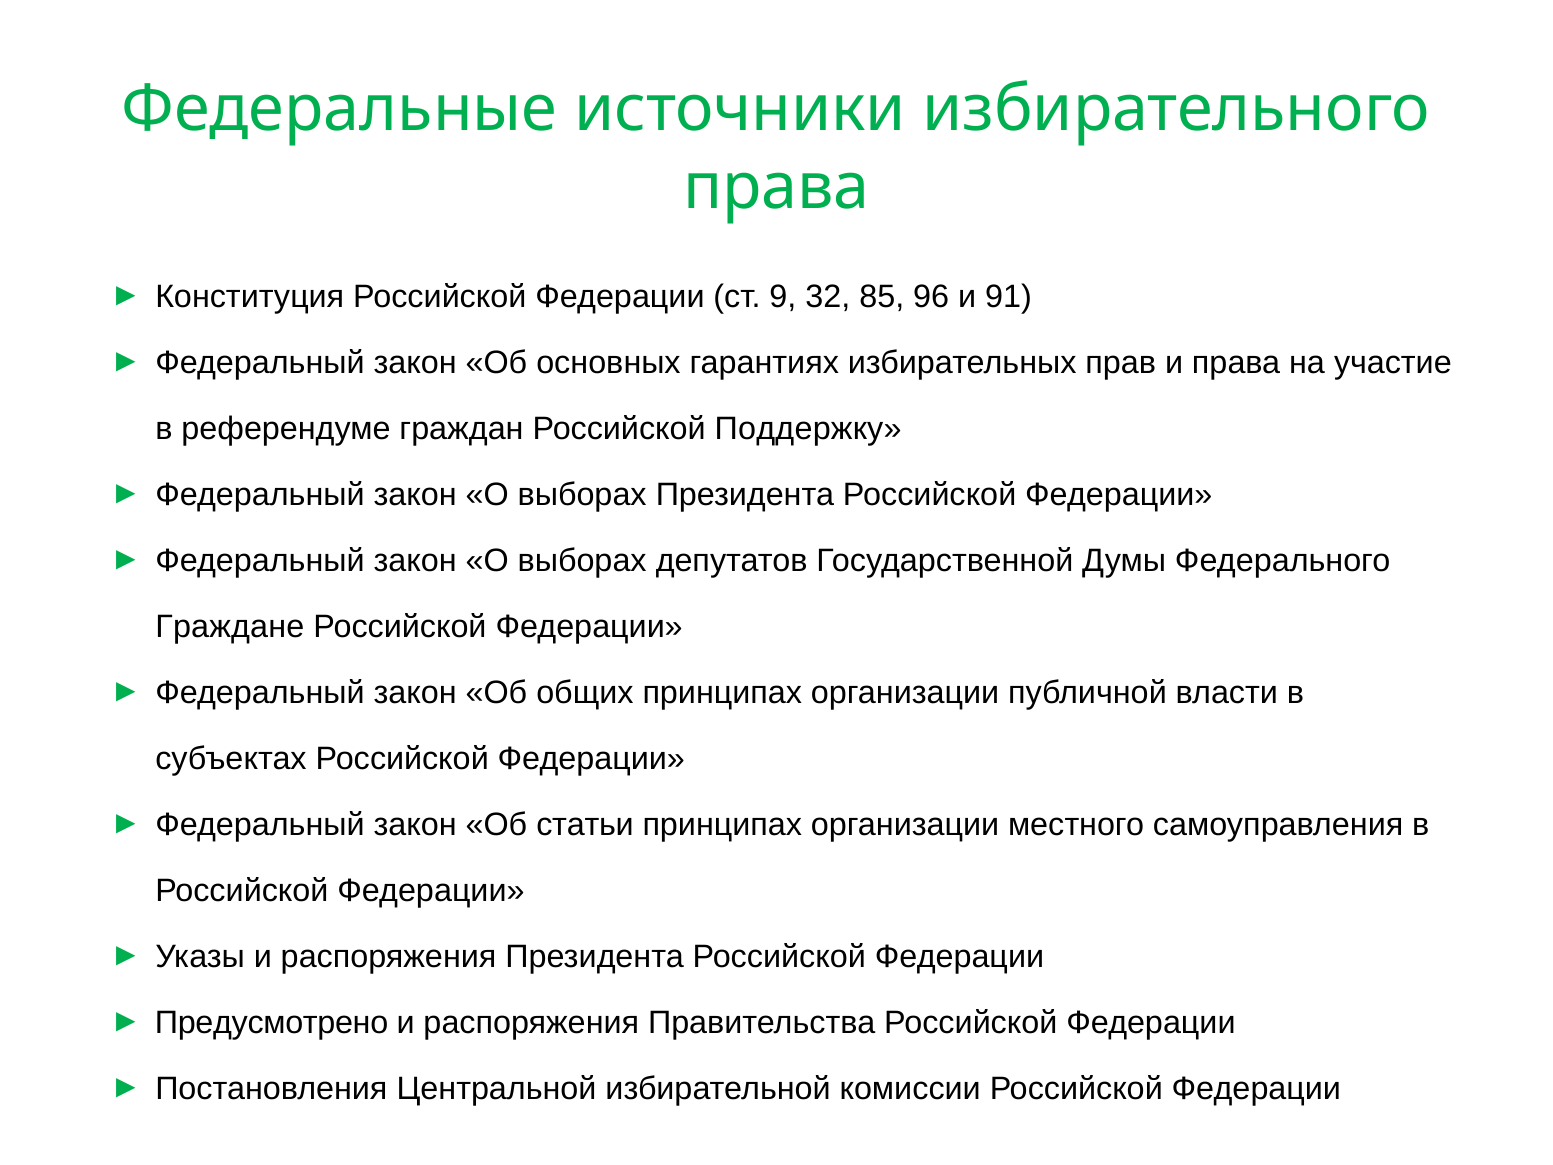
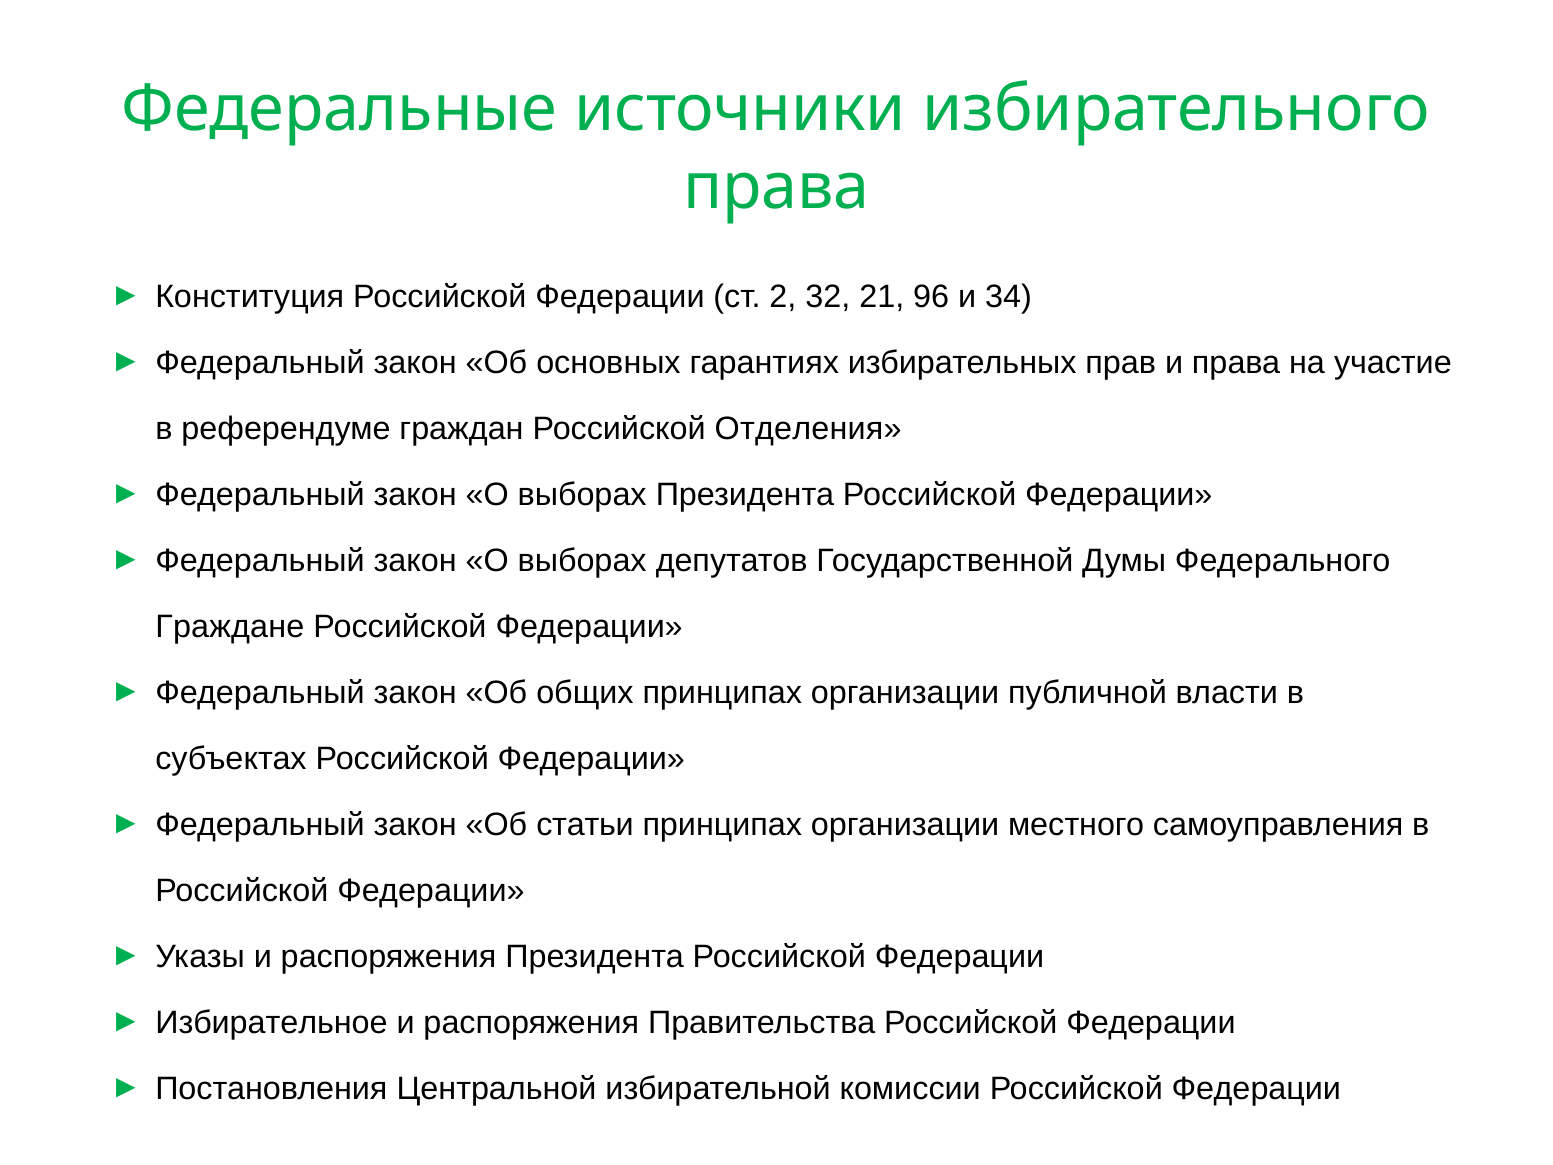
9: 9 -> 2 (783, 297)
85: 85 -> 21 (882, 297)
91: 91 -> 34 (1009, 297)
Поддержку: Поддержку -> Отделения (808, 428)
Предусмотрено: Предусмотрено -> Избирательное (271, 1022)
